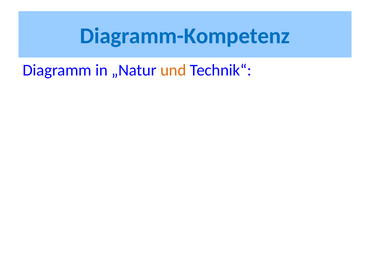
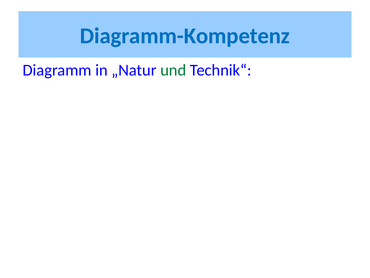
und colour: orange -> green (173, 70)
